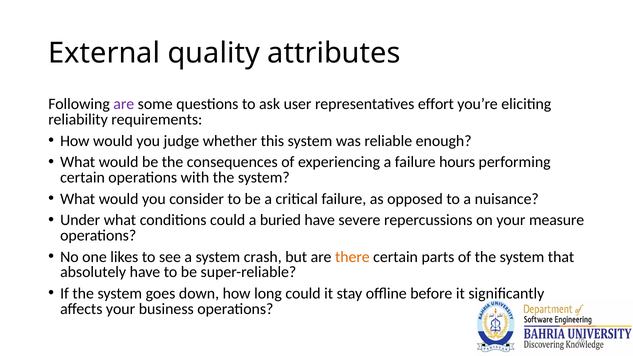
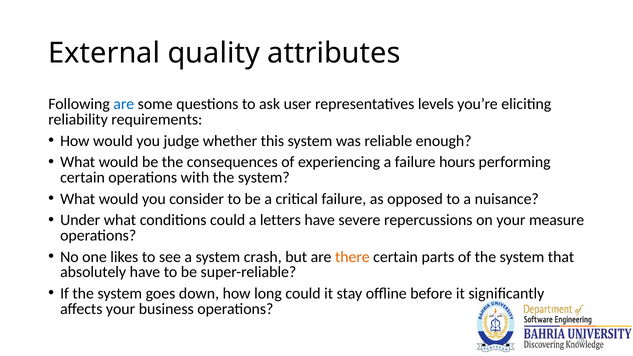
are colour: purple -> blue (124, 104)
effort: effort -> levels (436, 104)
buried: buried -> letters (280, 220)
